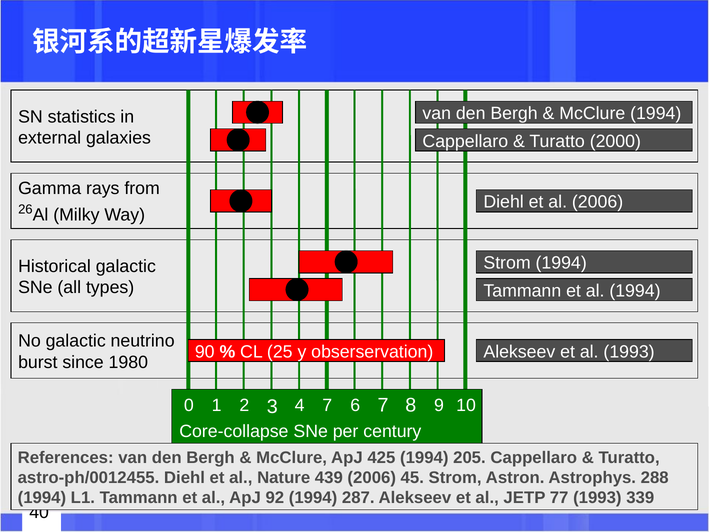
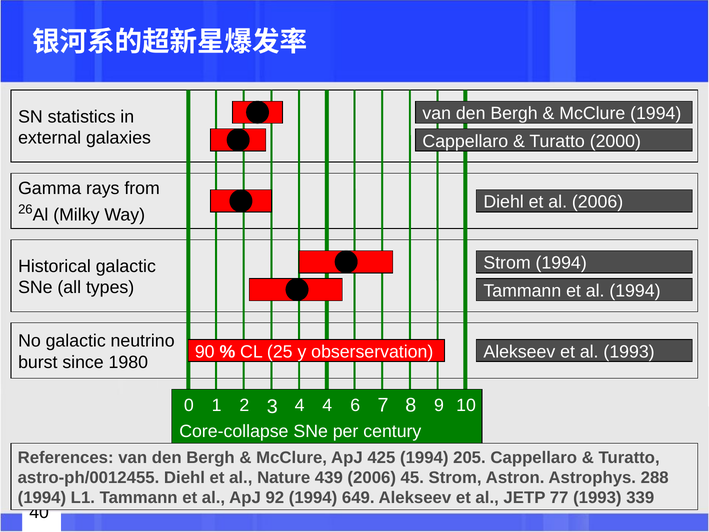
4 7: 7 -> 4 (327, 405)
287: 287 -> 649 (358, 498)
